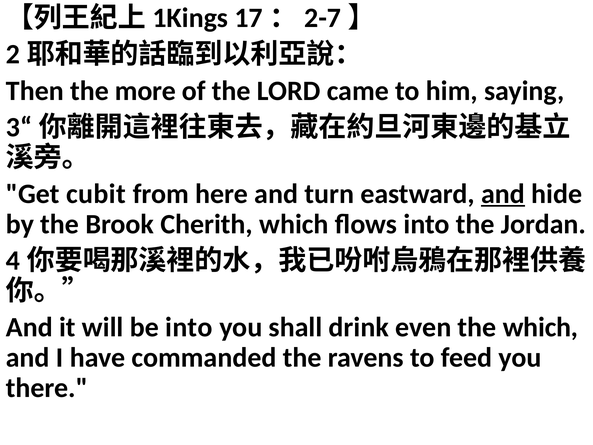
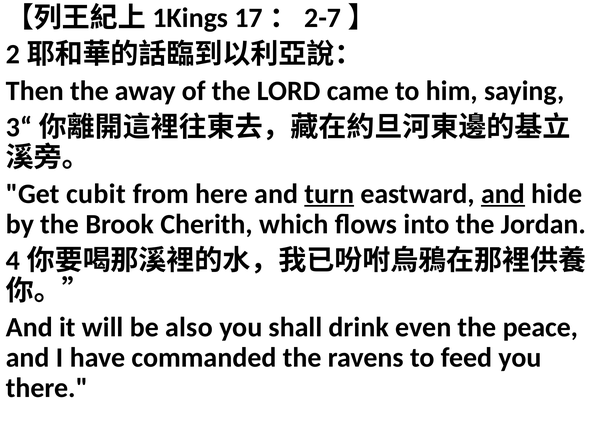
more: more -> away (145, 91)
turn underline: none -> present (329, 194)
be into: into -> also (189, 327)
the which: which -> peace (540, 327)
